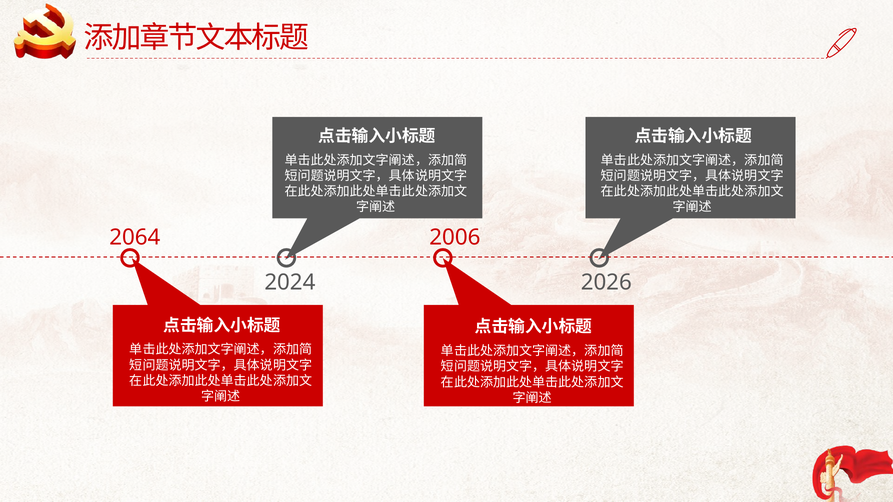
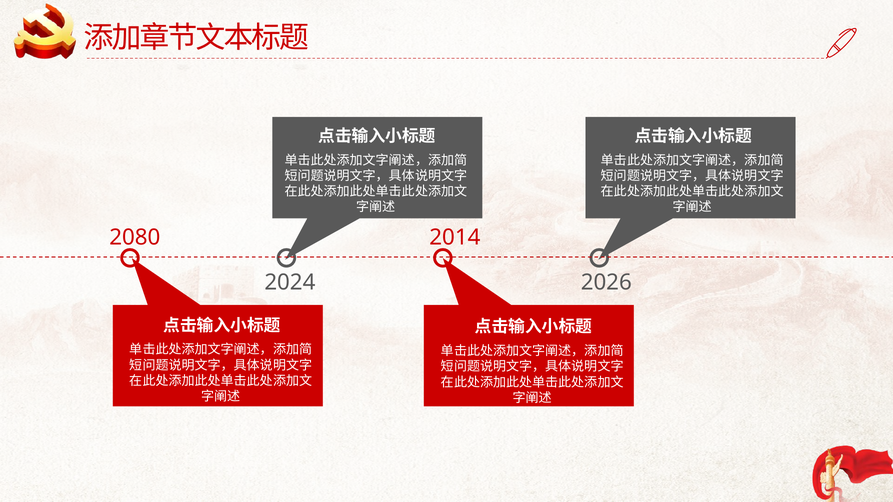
2064: 2064 -> 2080 (135, 238)
2006: 2006 -> 2014 (455, 238)
